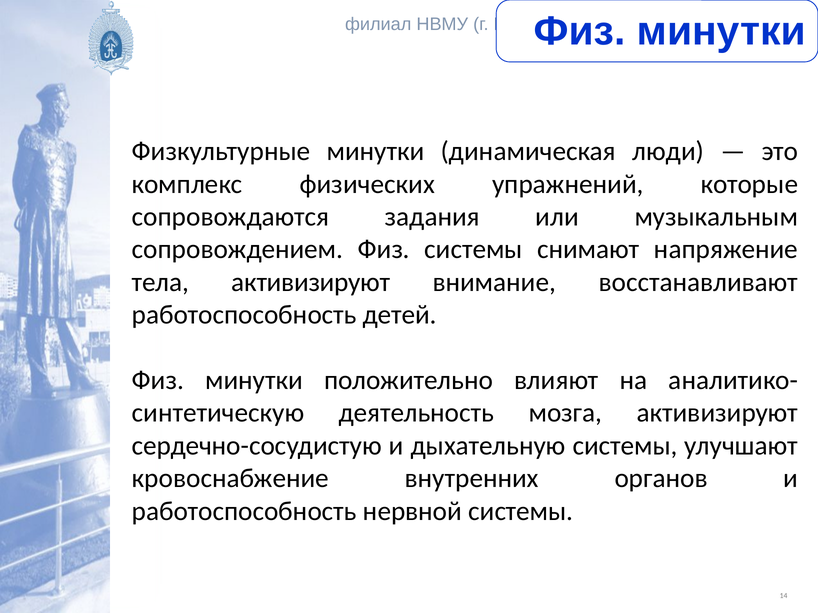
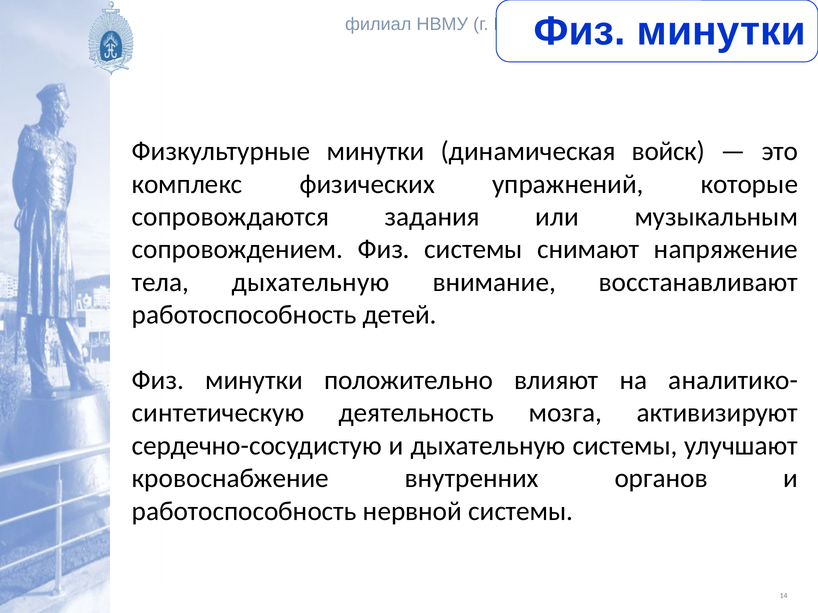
люди: люди -> войск (668, 152)
тела активизируют: активизируют -> дыхательную (311, 282)
